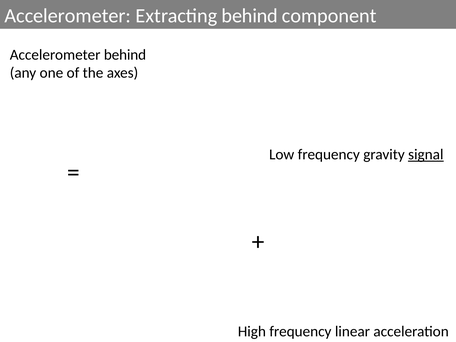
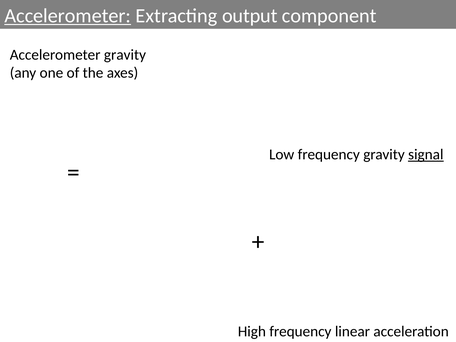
Accelerometer underline: none -> present (68, 16)
Extracting behind: behind -> output (250, 16)
Accelerometer behind: behind -> gravity (125, 55)
